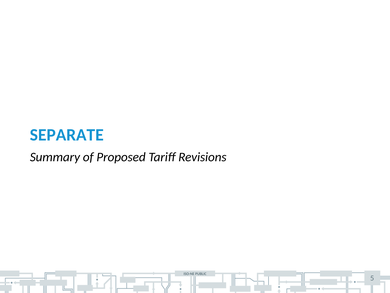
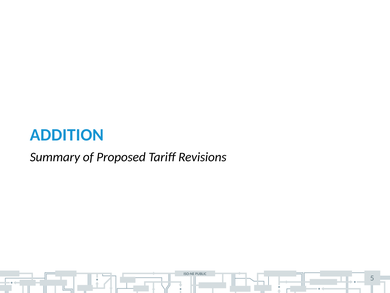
SEPARATE: SEPARATE -> ADDITION (67, 135)
